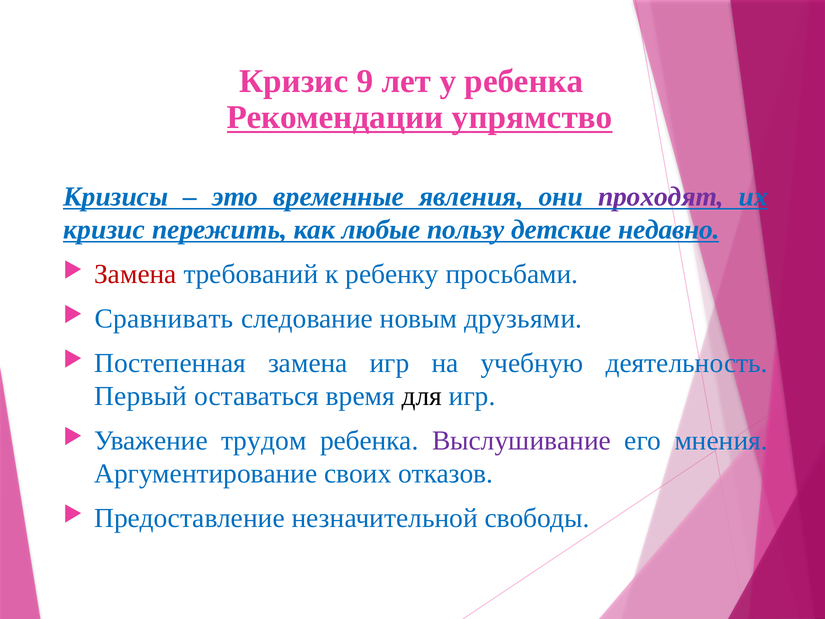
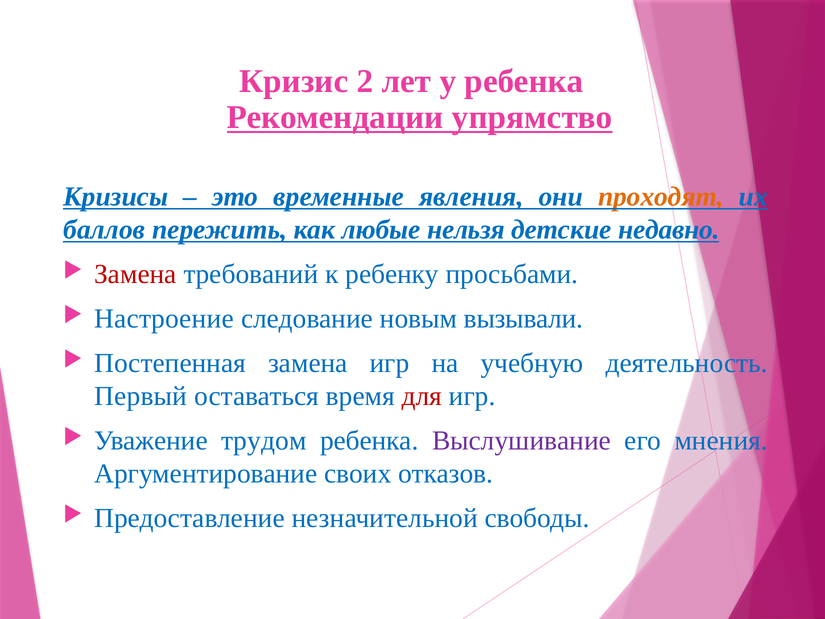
9: 9 -> 2 (365, 81)
проходят colour: purple -> orange (661, 197)
кризис: кризис -> баллов (104, 230)
пользу: пользу -> нельзя (466, 230)
Сравнивать: Сравнивать -> Настроение (164, 319)
друзьями: друзьями -> вызывали (523, 319)
для colour: black -> red (422, 396)
